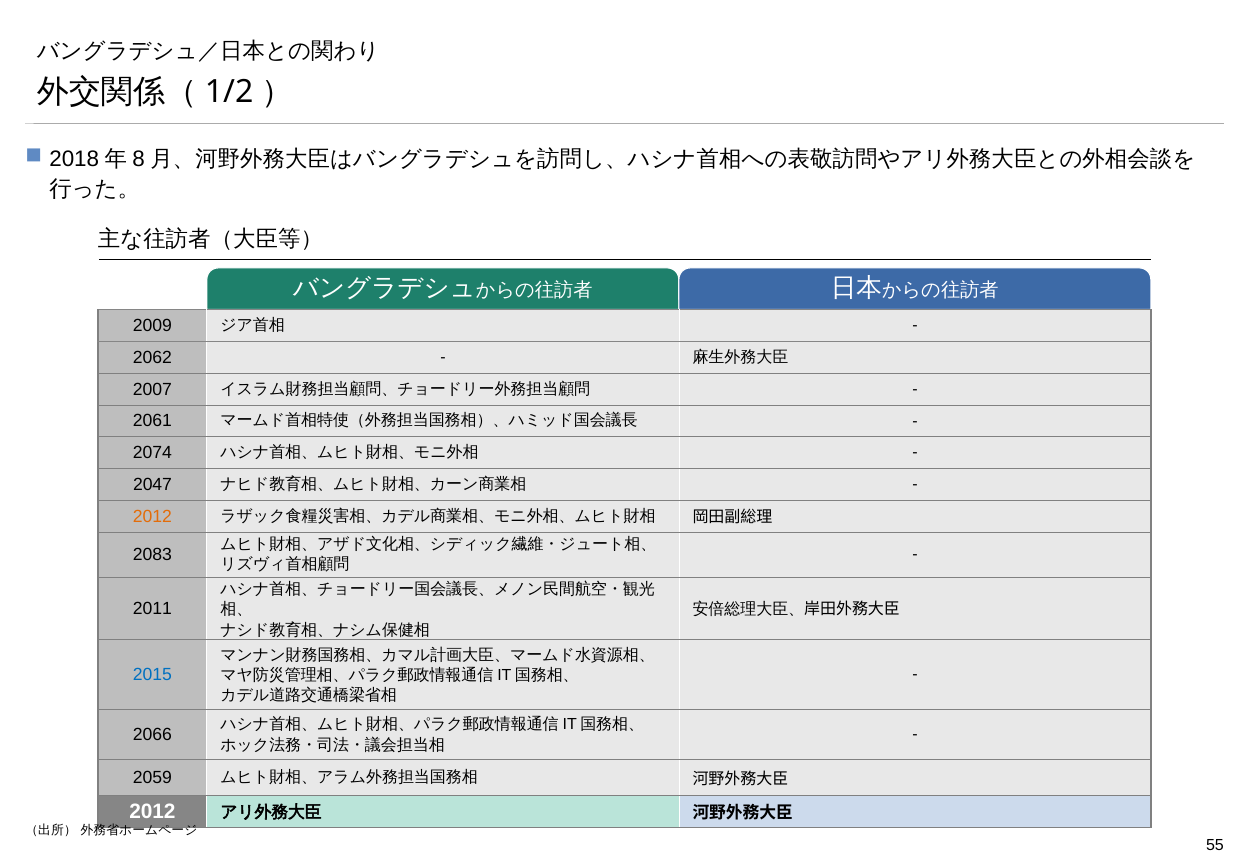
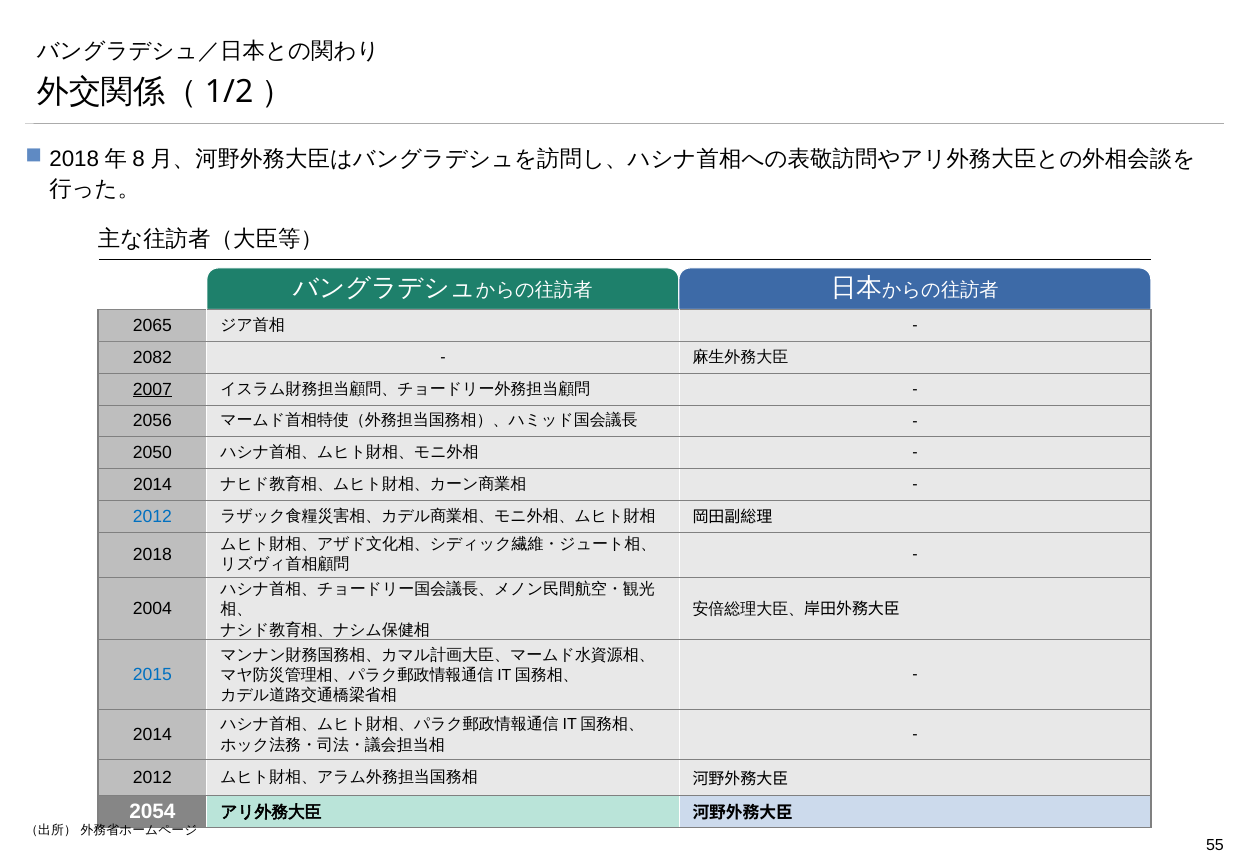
2009: 2009 -> 2065 (152, 326)
2062: 2062 -> 2082 (152, 358)
2007 underline: none -> present (152, 390)
2061: 2061 -> 2056 (152, 421)
2074: 2074 -> 2050 (152, 453)
2047: 2047 -> 2014 (153, 485)
2012 colour: orange -> blue (152, 517)
2083: 2083 -> 2018 (152, 555)
2011: 2011 -> 2004 (152, 609)
2066: 2066 -> 2014 (152, 735)
2059: 2059 -> 2012 (152, 778)
2012: 2012 -> 2054 (152, 812)
